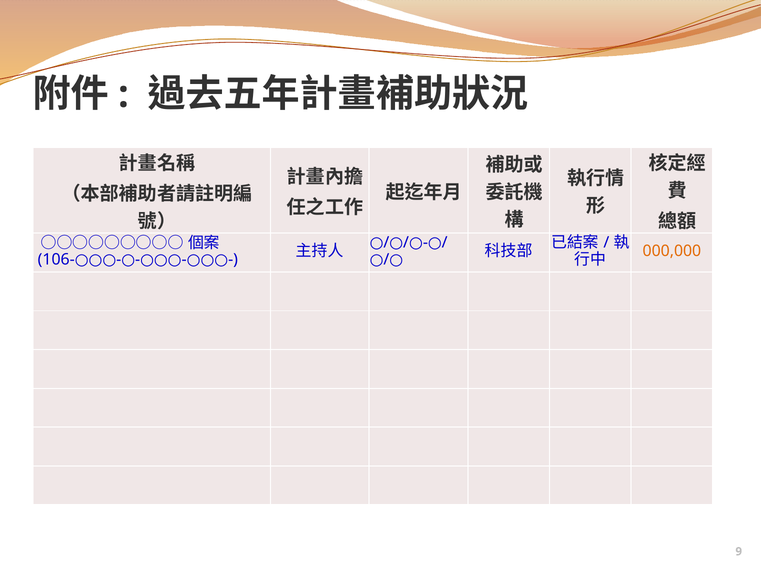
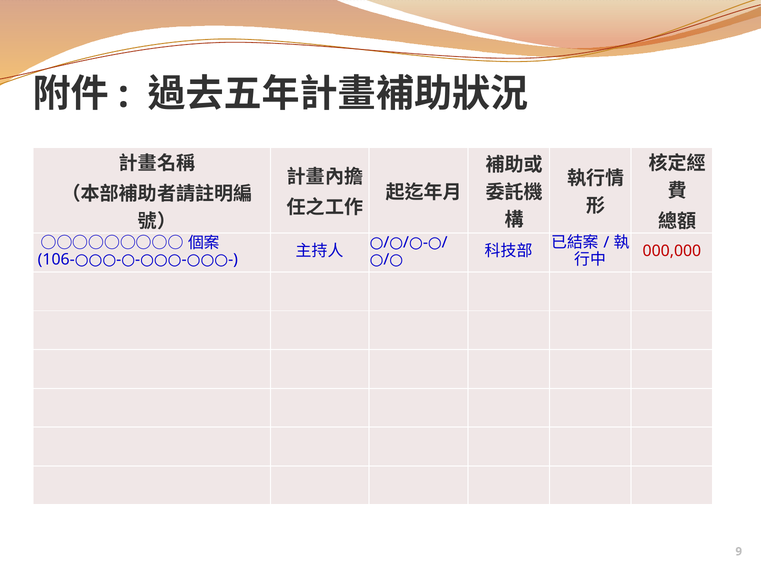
000,000 colour: orange -> red (672, 251)
